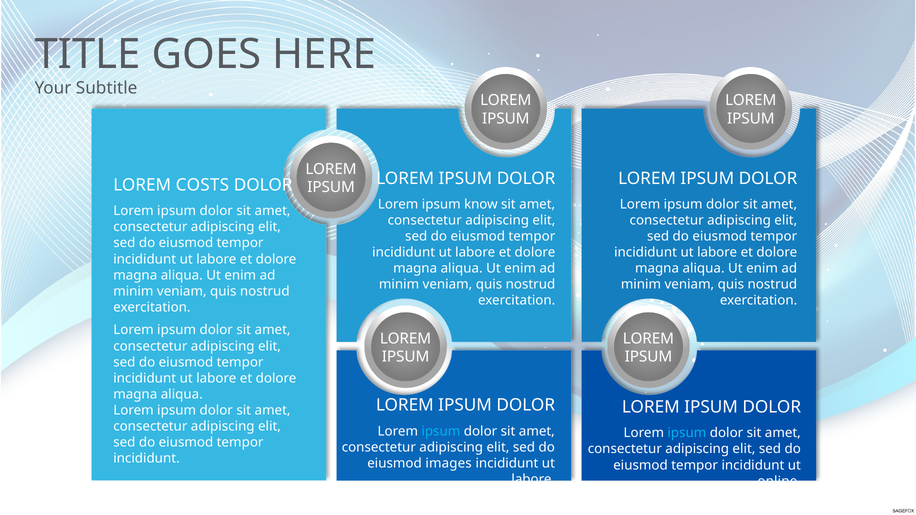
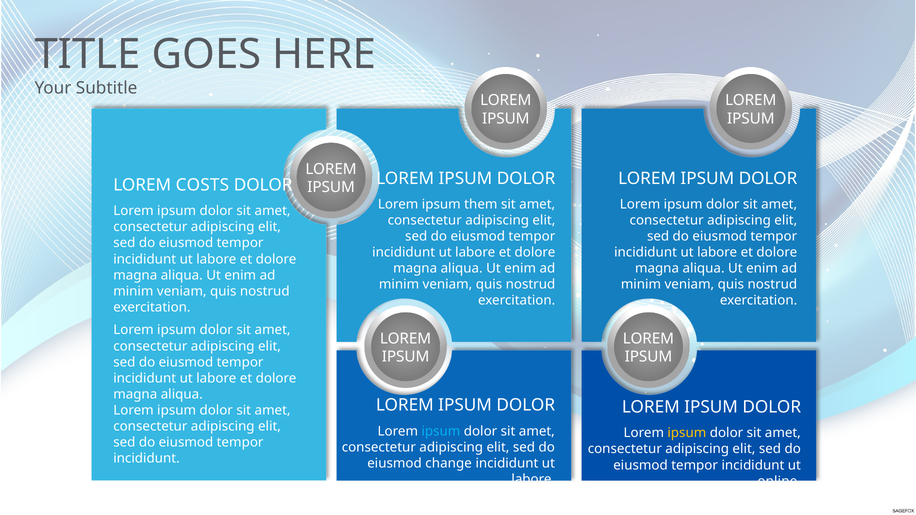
know: know -> them (481, 205)
ipsum colour: light blue -> yellow (687, 433)
images: images -> change (449, 464)
